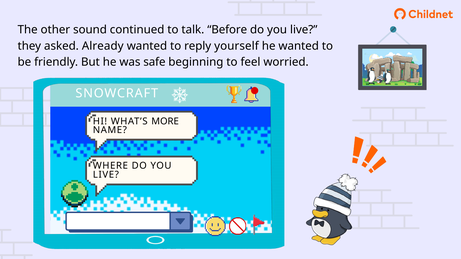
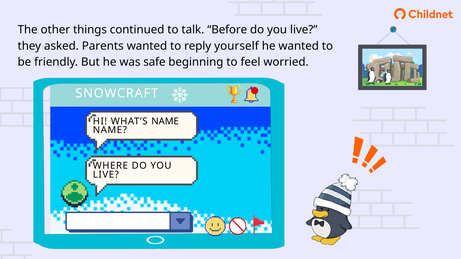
sound: sound -> things (90, 30)
Already: Already -> Parents (103, 46)
WHAT’S MORE: MORE -> NAME (165, 121)
